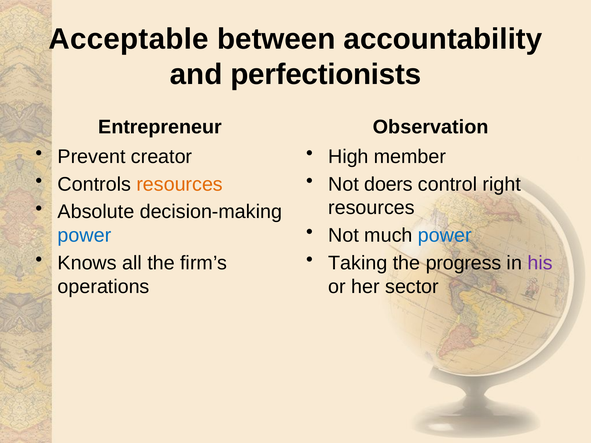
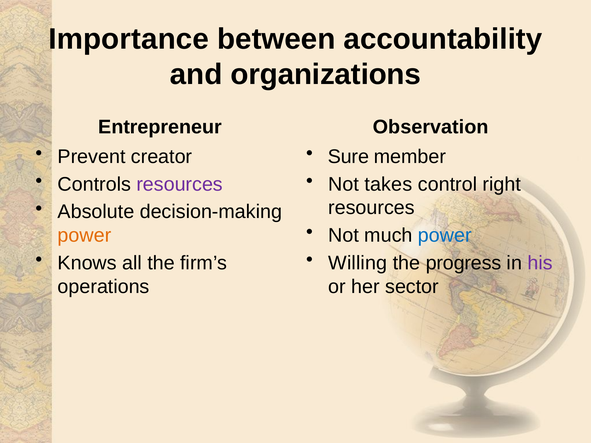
Acceptable: Acceptable -> Importance (129, 39)
perfectionists: perfectionists -> organizations (326, 74)
High: High -> Sure (348, 157)
resources colour: orange -> purple (180, 184)
doers: doers -> takes (388, 184)
power colour: blue -> orange (84, 236)
Taking: Taking -> Willing (358, 263)
